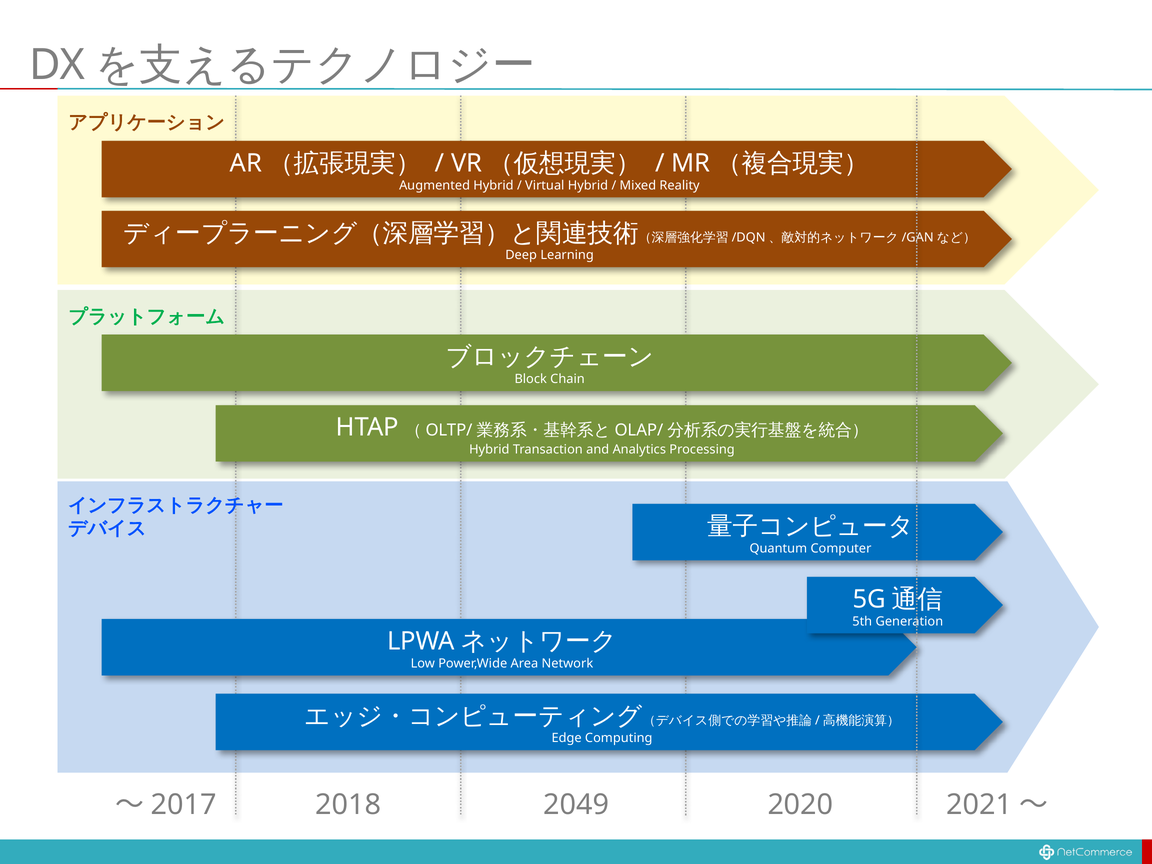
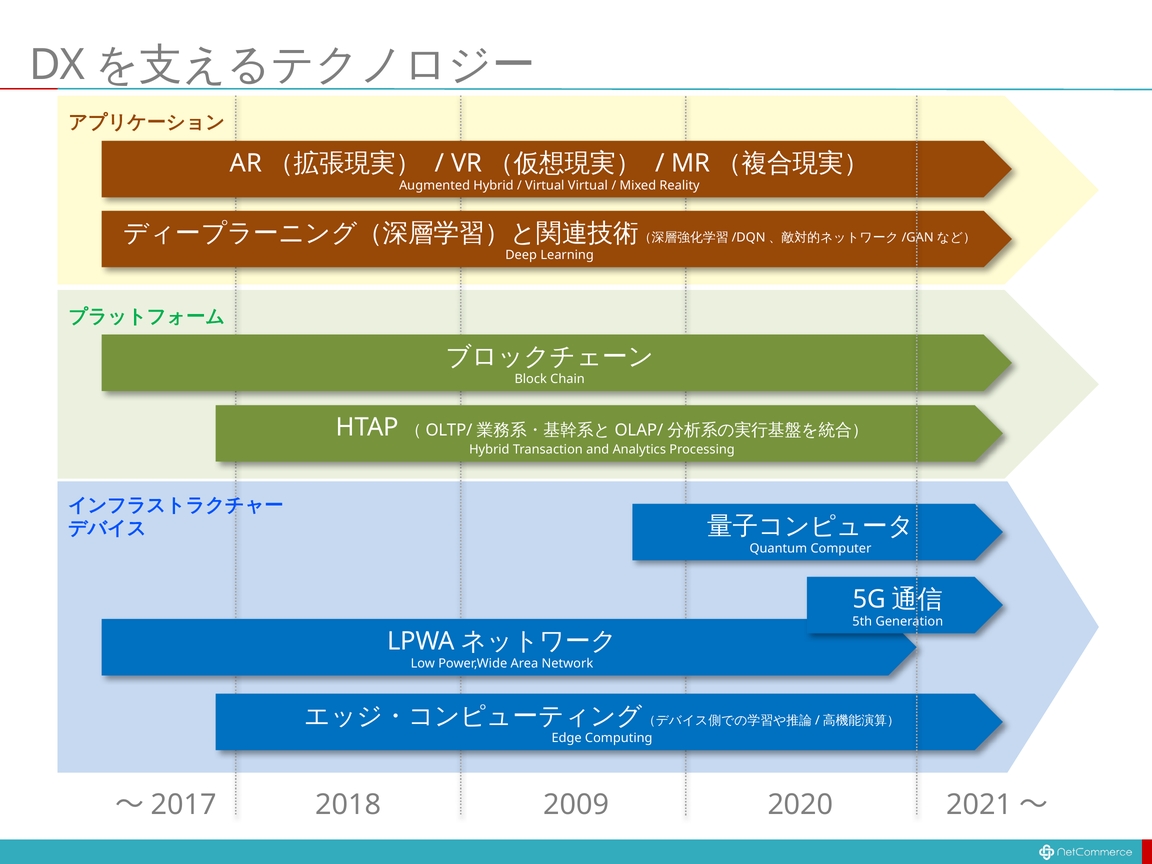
Virtual Hybrid: Hybrid -> Virtual (588, 185)
2049: 2049 -> 2009 (576, 805)
